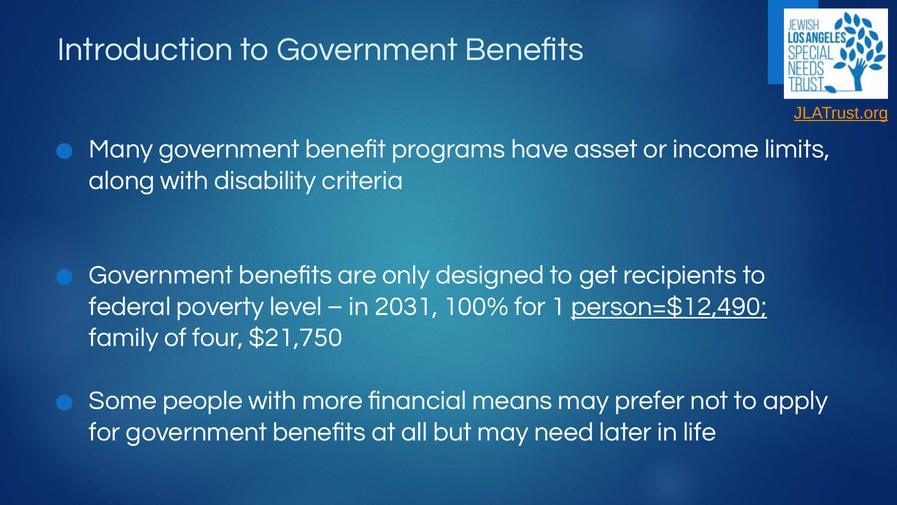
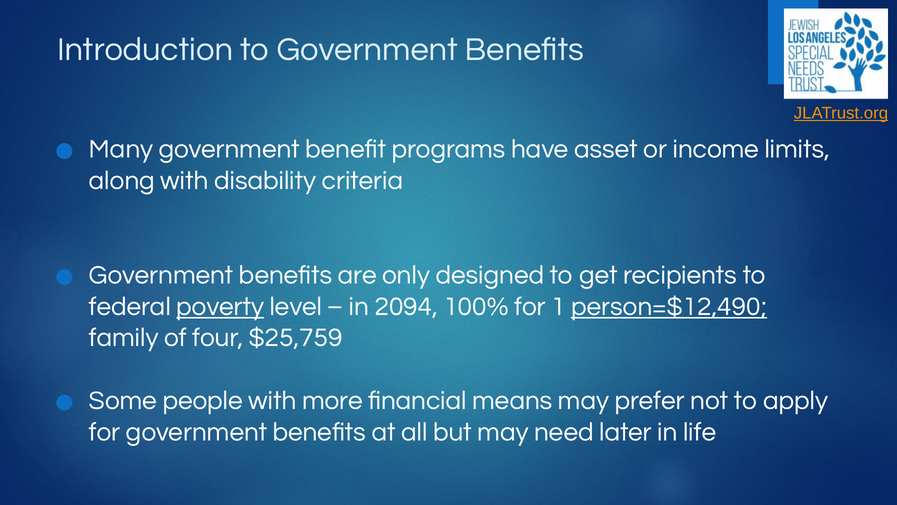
poverty underline: none -> present (220, 306)
2031: 2031 -> 2094 (406, 306)
$21,750: $21,750 -> $25,759 (296, 338)
